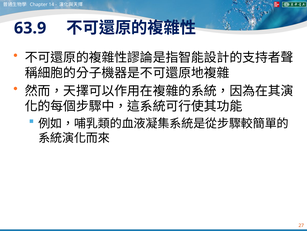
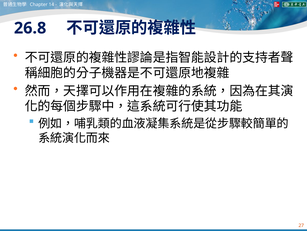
63.9: 63.9 -> 26.8 (30, 28)
